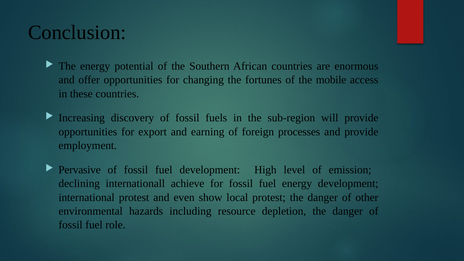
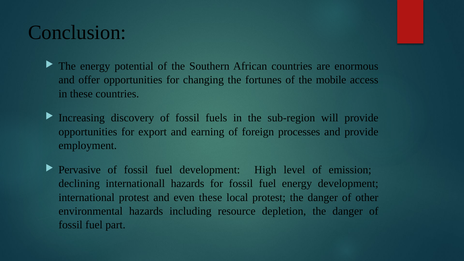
internationall achieve: achieve -> hazards (188, 184)
even show: show -> these (210, 197)
role: role -> part (115, 225)
